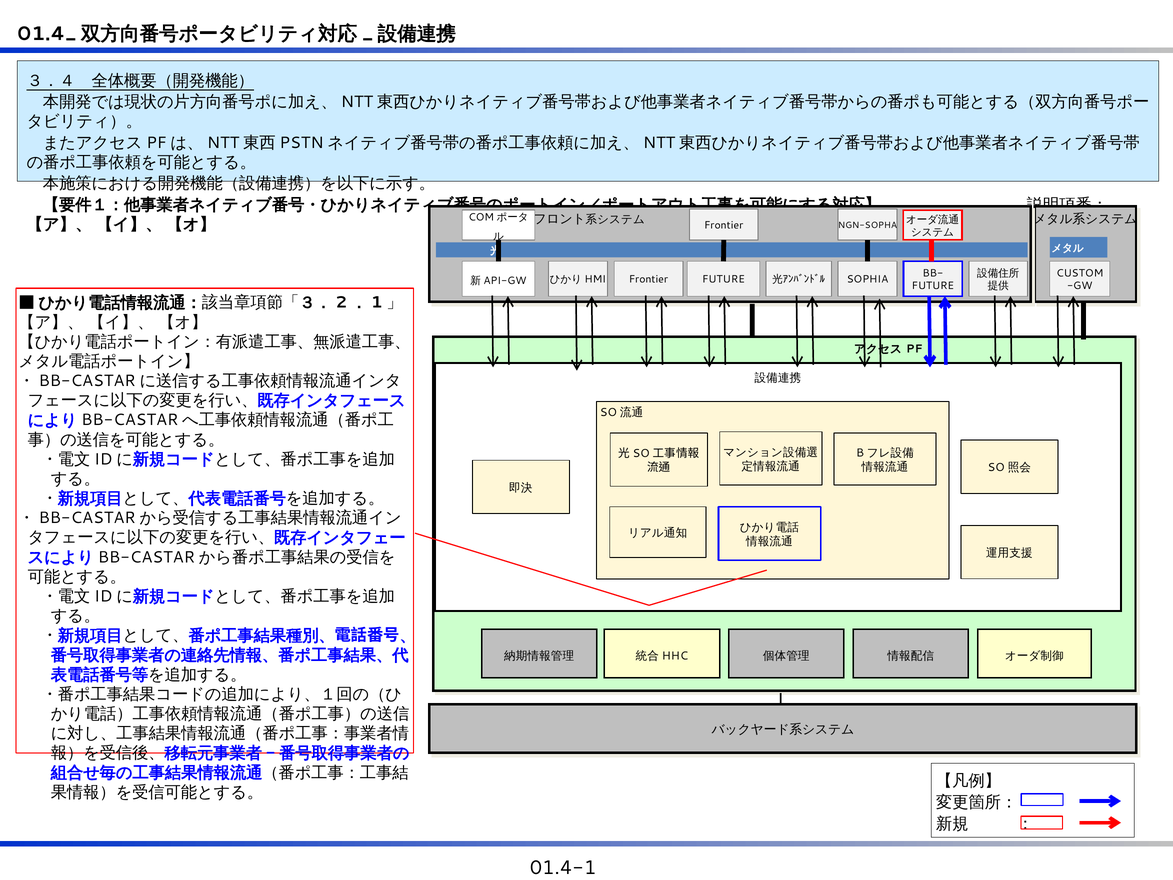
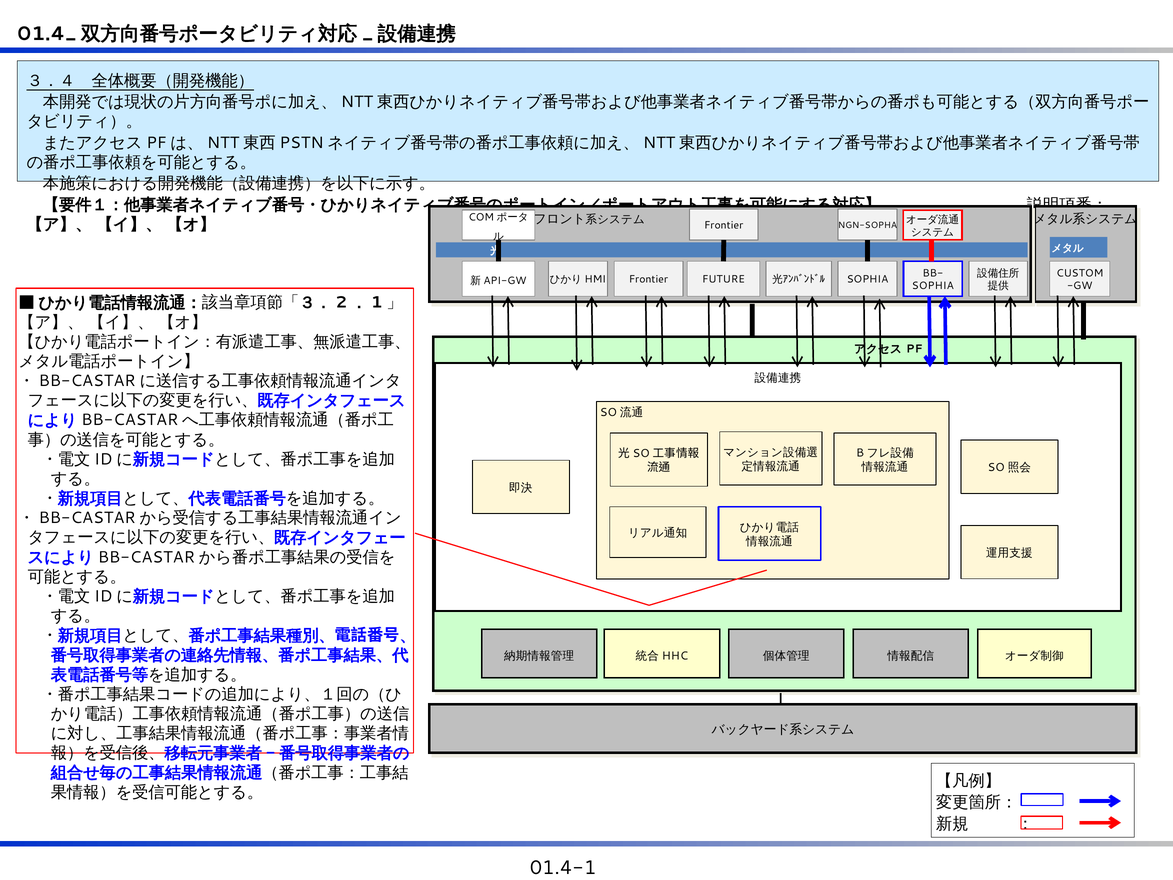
FUTURE: FUTURE -> SOPHIA (933, 286)
